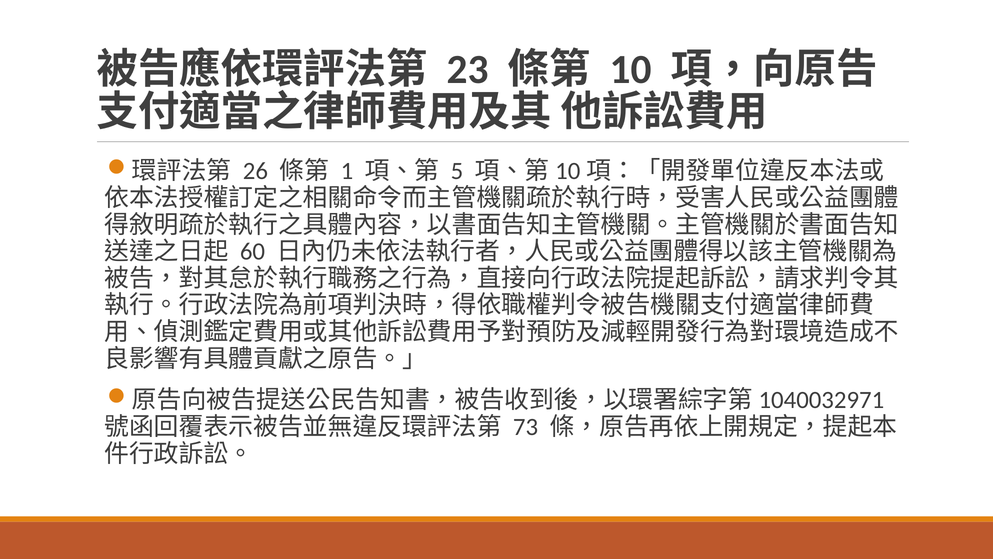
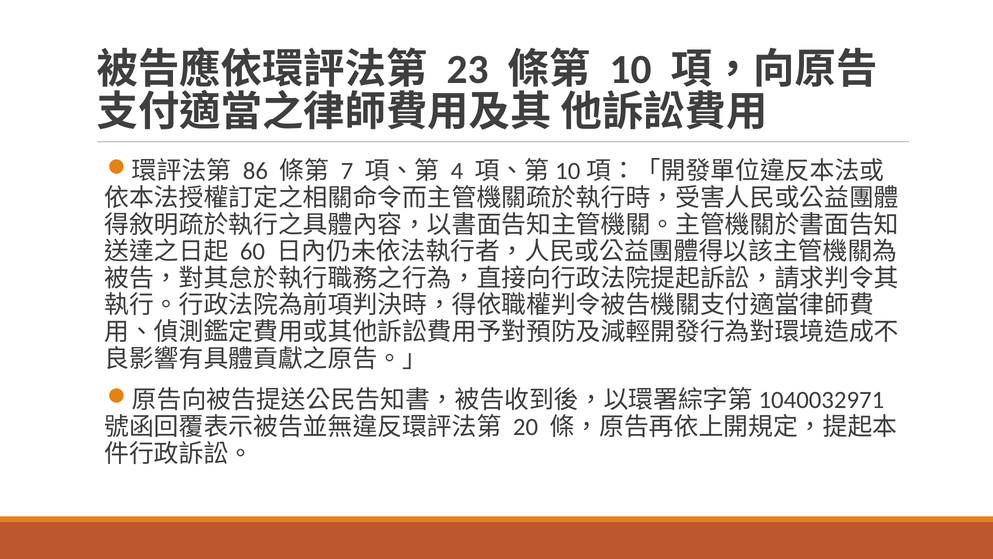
26: 26 -> 86 (255, 171)
1: 1 -> 7 (347, 171)
5: 5 -> 4 (457, 171)
73: 73 -> 20 (526, 427)
